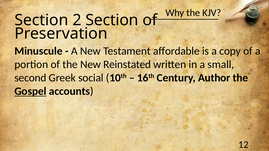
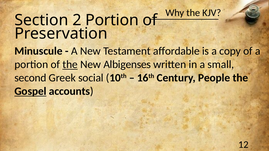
2 Section: Section -> Portion (112, 20)
the underline: none -> present (70, 65)
Reinstated: Reinstated -> Albigenses (127, 65)
Author: Author -> People (214, 78)
